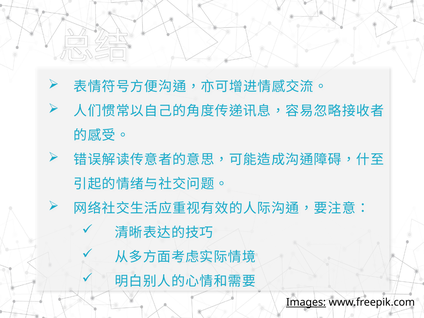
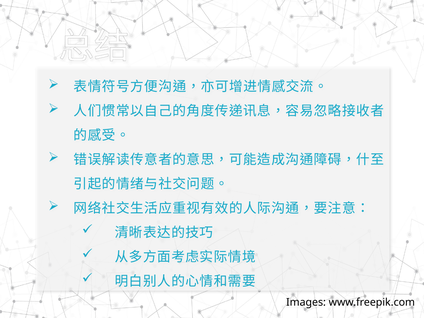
Images underline: present -> none (306, 302)
